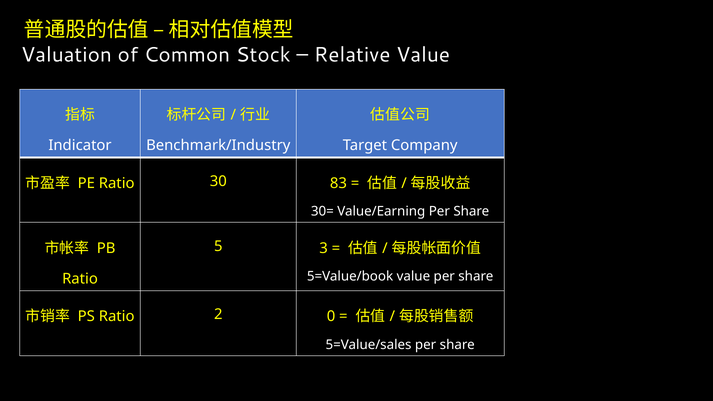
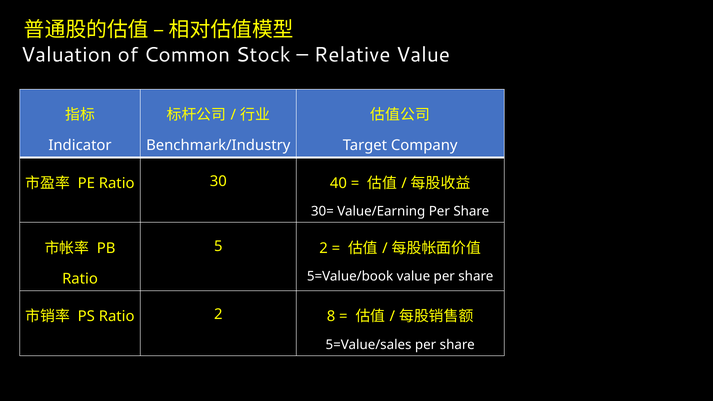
83: 83 -> 40 (338, 183)
5 3: 3 -> 2 (324, 248)
0: 0 -> 8 (331, 317)
